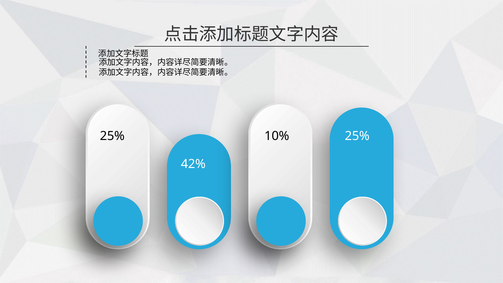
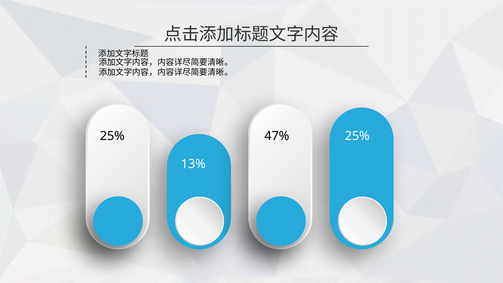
10%: 10% -> 47% (277, 136)
42%: 42% -> 13% (193, 164)
